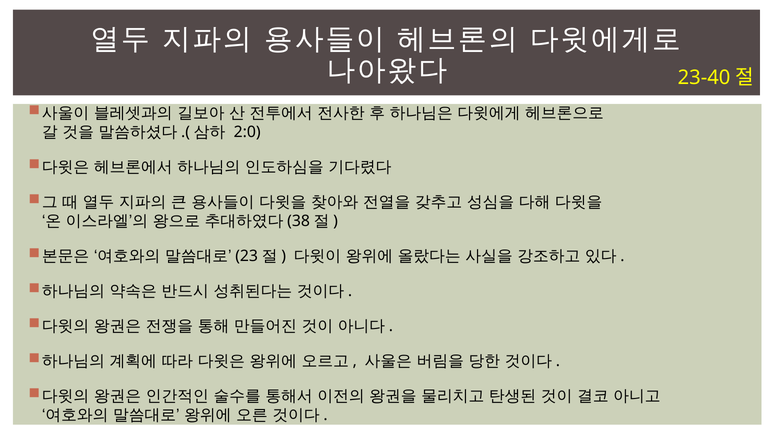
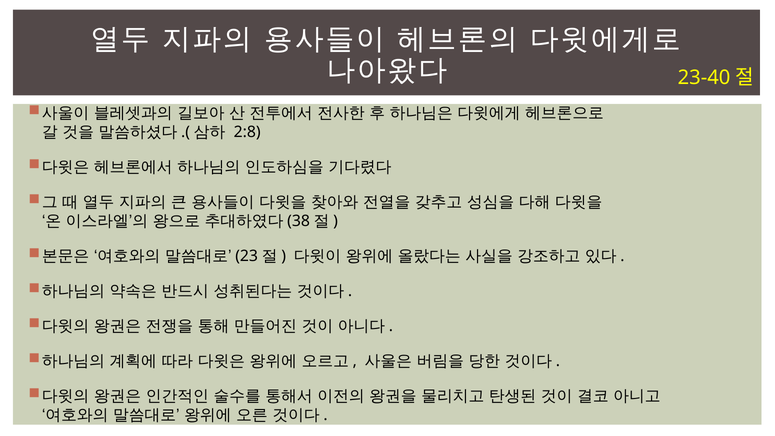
2:0: 2:0 -> 2:8 (247, 132)
